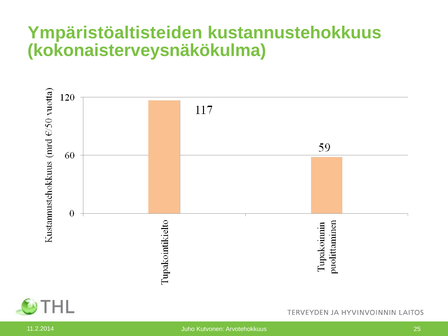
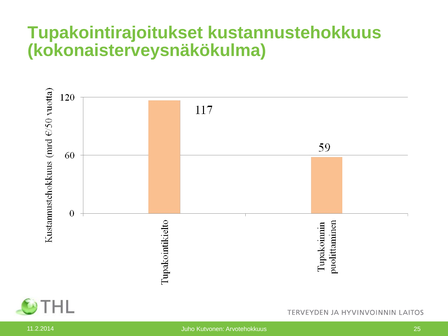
Ympäristöaltisteiden: Ympäristöaltisteiden -> Tupakointirajoitukset (115, 33)
